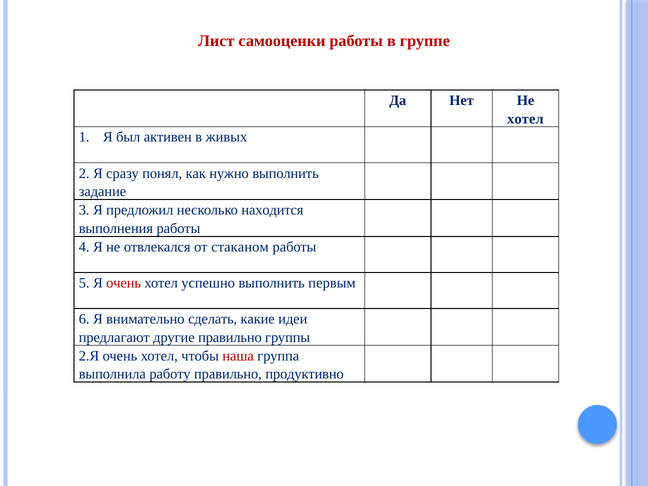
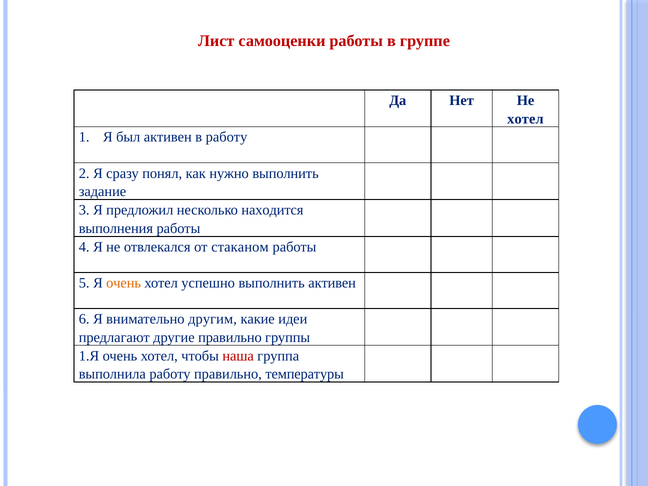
в живых: живых -> работу (227, 137)
очень colour: red -> orange (124, 283)
выполнить первым: первым -> активен (332, 283)
сделать: сделать -> другим (213, 319)
2.Я: 2.Я -> 1.Я (89, 356)
продуктивно: продуктивно -> температуры (305, 374)
